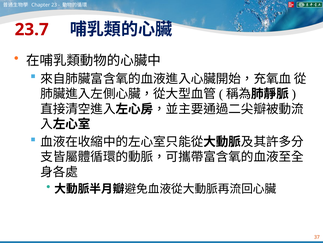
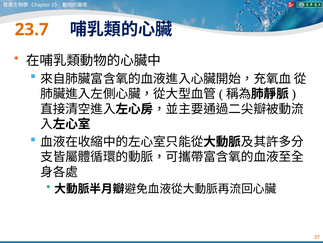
23.7 colour: red -> orange (32, 29)
